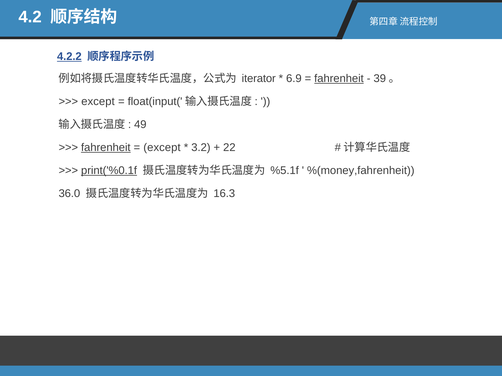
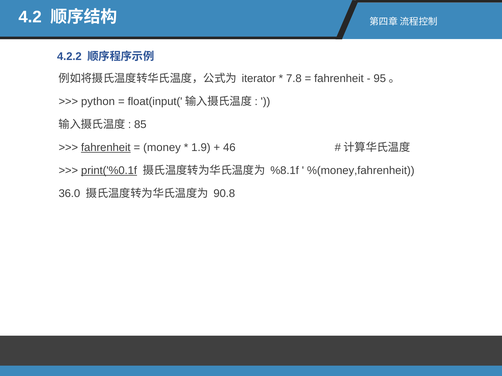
4.2.2 underline: present -> none (69, 56)
6.9: 6.9 -> 7.8 (294, 79)
fahrenheit underline: present -> none (339, 79)
39: 39 -> 95 (380, 79)
except: except -> python (98, 102)
49: 49 -> 85 (140, 125)
except: except -> money (162, 148)
3.2: 3.2 -> 1.9 (201, 148)
22: 22 -> 46 (229, 148)
%5.1f: %5.1f -> %8.1f (285, 171)
16.3: 16.3 -> 90.8 (224, 194)
